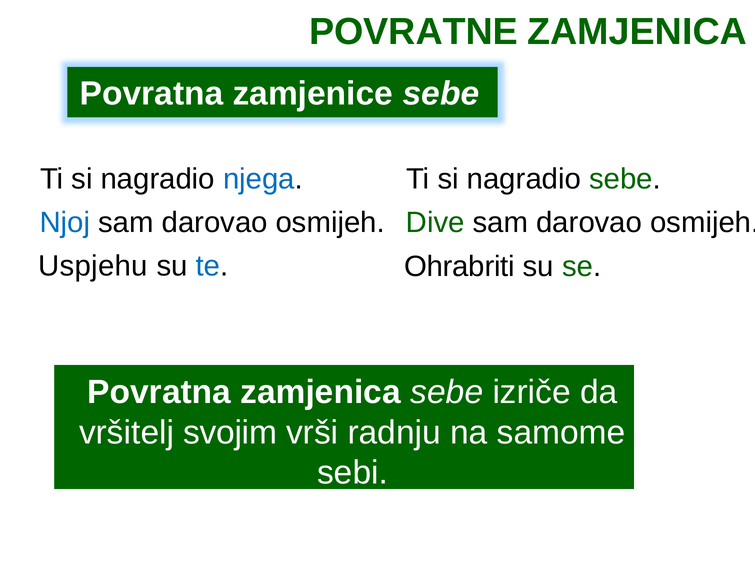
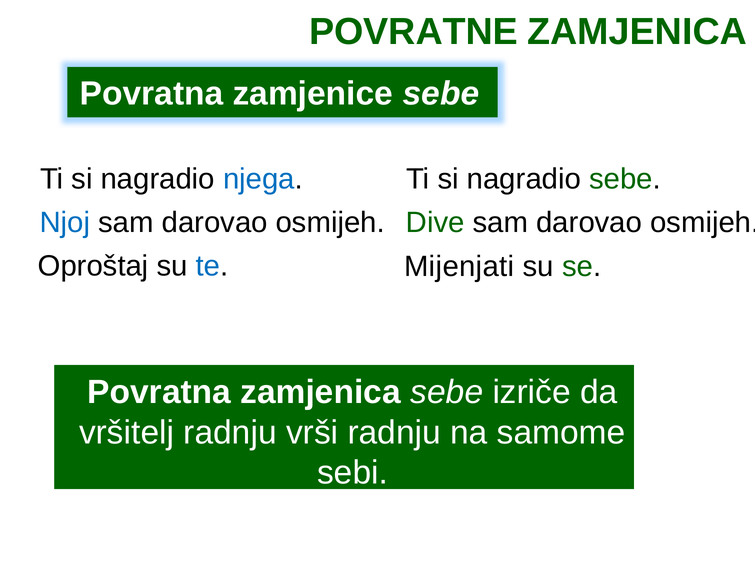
Uspjehu: Uspjehu -> Oproštaj (93, 266)
Ohrabriti: Ohrabriti -> Mijenjati (459, 267)
vršitelj svojim: svojim -> radnju (230, 433)
